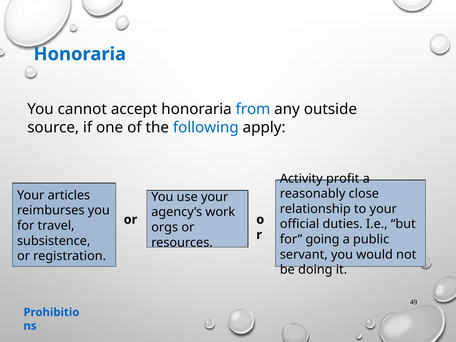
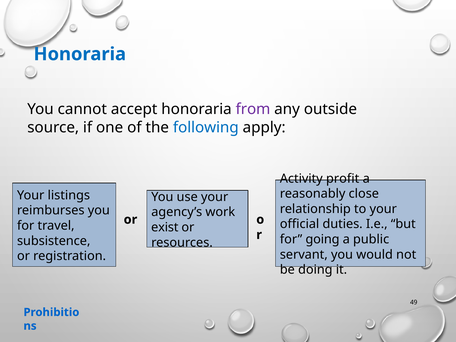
from colour: blue -> purple (253, 109)
articles: articles -> listings (69, 195)
orgs: orgs -> exist (165, 227)
